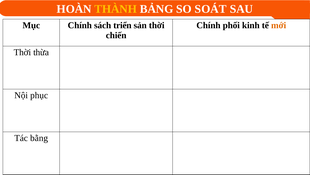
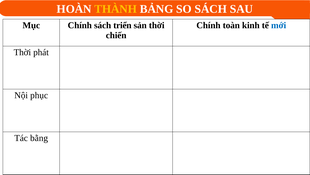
SO SOÁT: SOÁT -> SÁCH (211, 9)
phối: phối -> toàn (231, 25)
mới colour: orange -> blue (279, 25)
thừa: thừa -> phát (41, 52)
